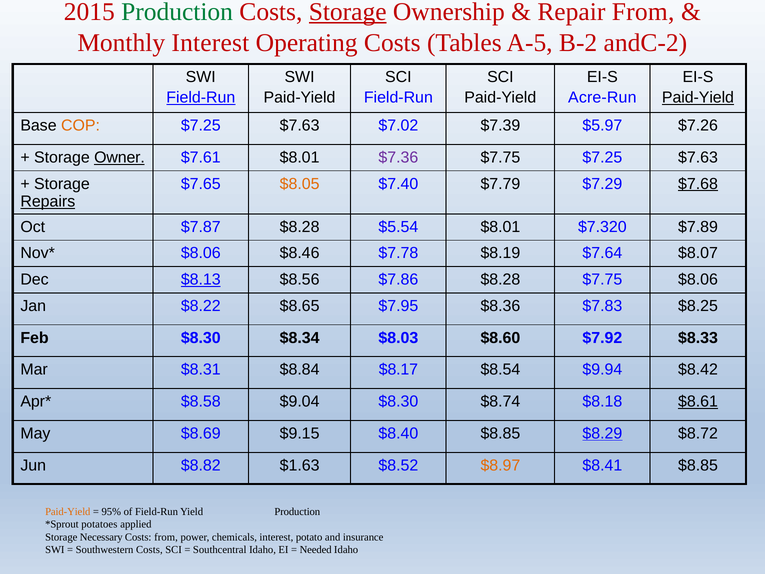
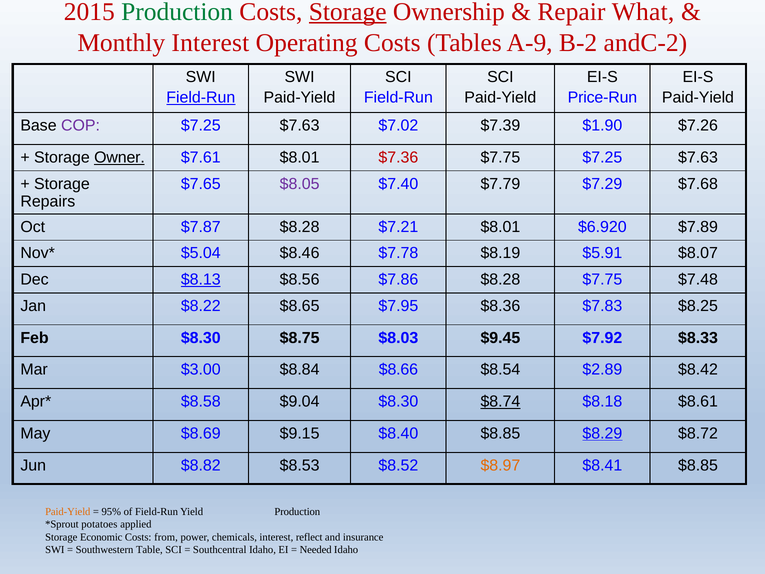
Repair From: From -> What (643, 12)
A-5: A-5 -> A-9 (530, 43)
Acre-Run: Acre-Run -> Price-Run (602, 98)
Paid-Yield underline: present -> none (698, 98)
COP colour: orange -> purple (80, 125)
$5.97: $5.97 -> $1.90 (602, 125)
$7.36 colour: purple -> red (398, 157)
$8.05 colour: orange -> purple (300, 184)
$7.68 underline: present -> none (698, 184)
Repairs underline: present -> none (48, 201)
$5.54: $5.54 -> $7.21 (398, 227)
$7.320: $7.320 -> $6.920 (602, 227)
$8.06: $8.06 -> $5.04 (201, 253)
$7.64: $7.64 -> $5.91 (602, 253)
$7.75 $8.06: $8.06 -> $7.48 (698, 279)
$8.34: $8.34 -> $8.75 (300, 338)
$8.60: $8.60 -> $9.45 (500, 338)
$8.31: $8.31 -> $3.00 (201, 369)
$8.17: $8.17 -> $8.66 (398, 369)
$9.94: $9.94 -> $2.89 (602, 369)
$8.74 underline: none -> present (500, 401)
$8.61 underline: present -> none (698, 401)
$1.63: $1.63 -> $8.53 (300, 465)
Necessary: Necessary -> Economic (101, 537)
potato: potato -> reflect (309, 537)
Southwestern Costs: Costs -> Table (149, 550)
